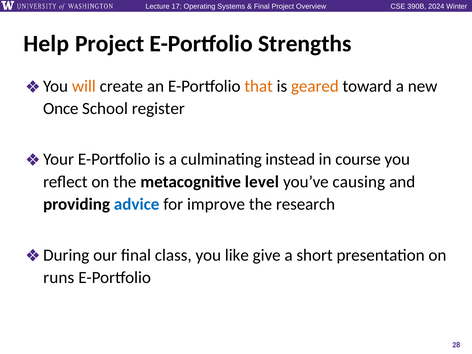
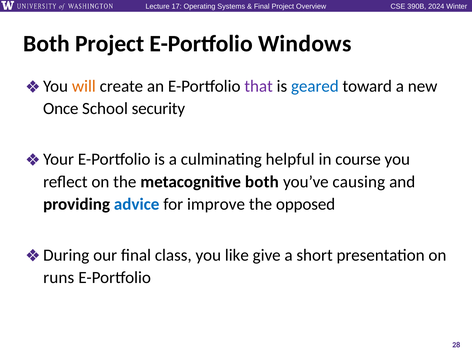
Help: Help -> Both (46, 44)
Strengths: Strengths -> Windows (305, 44)
that colour: orange -> purple (259, 86)
geared colour: orange -> blue (315, 86)
register: register -> security (158, 109)
instead: instead -> helpful (290, 159)
metacognitive level: level -> both (262, 182)
research: research -> opposed (306, 204)
